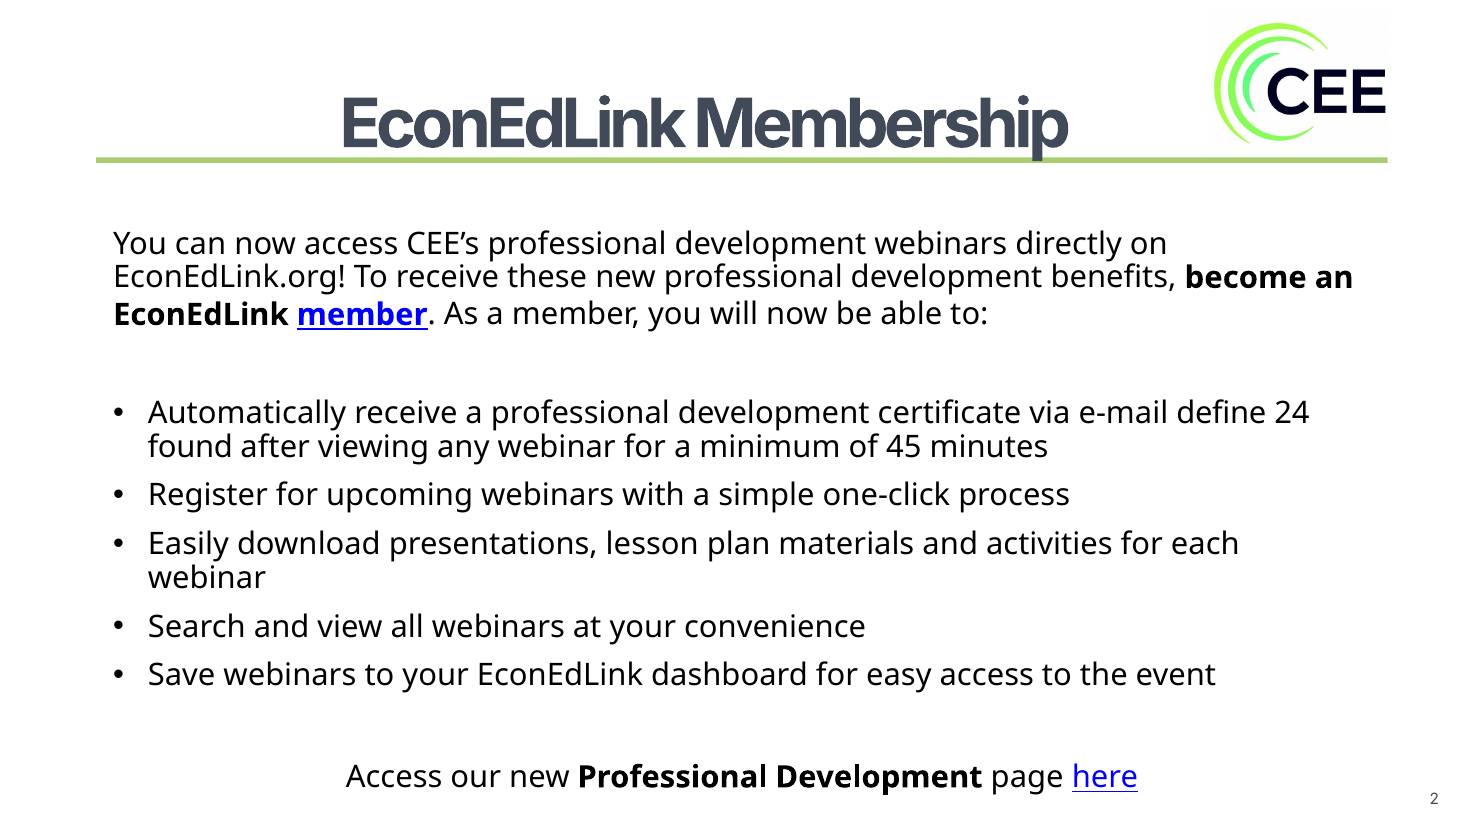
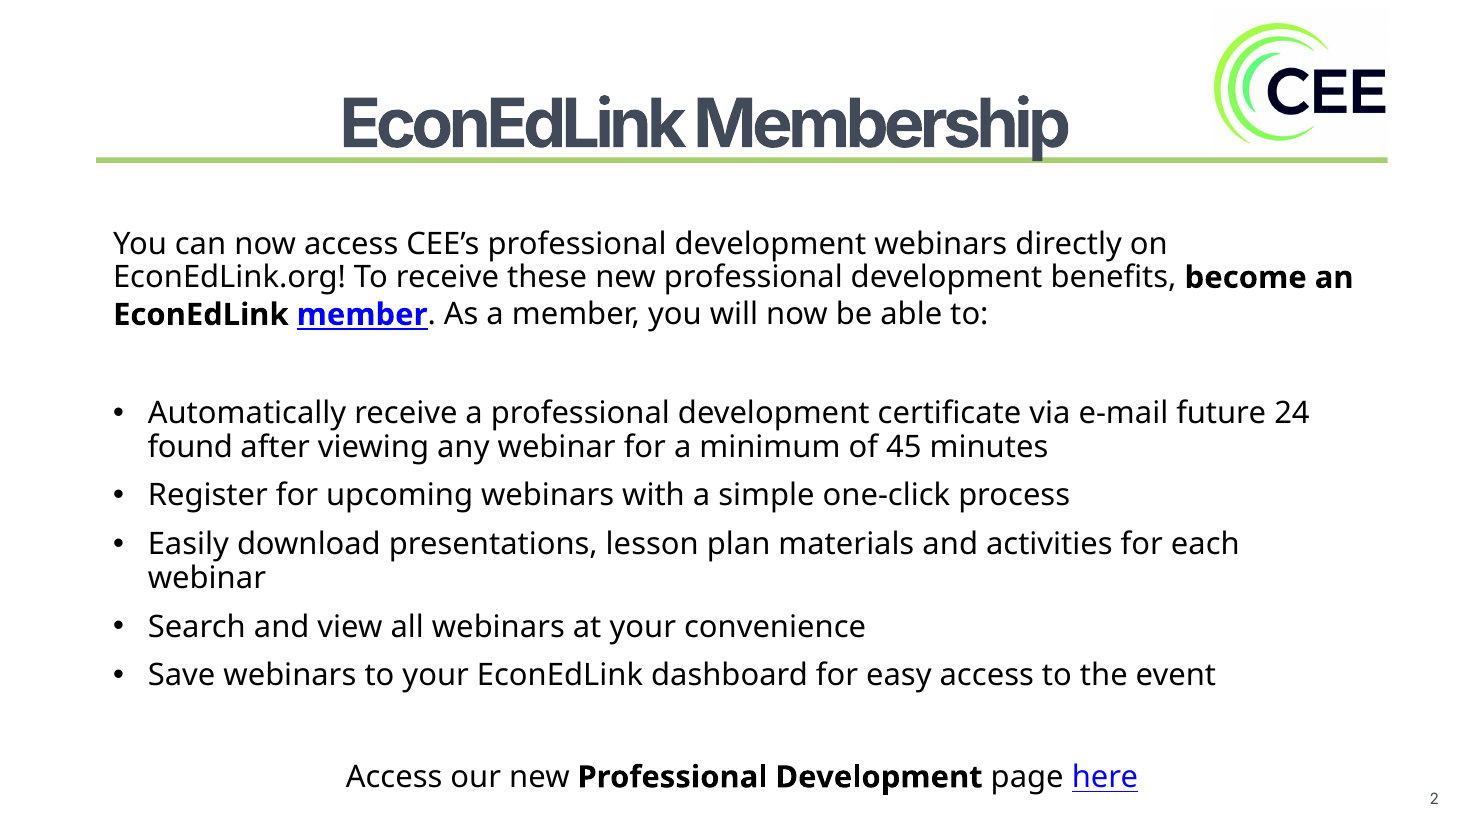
define: define -> future (1221, 413)
